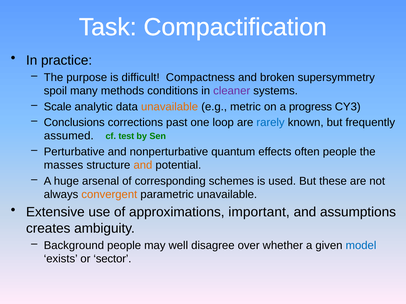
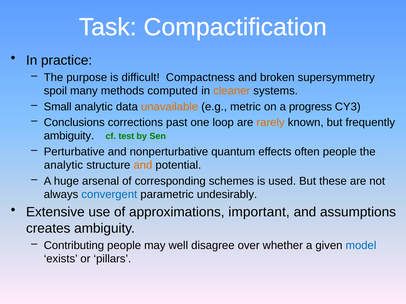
conditions: conditions -> computed (173, 91)
cleaner colour: purple -> orange (232, 91)
Scale: Scale -> Small (58, 107)
rarely colour: blue -> orange (271, 123)
assumed: assumed -> ambiguity (69, 136)
masses: masses -> analytic (63, 165)
convergent colour: orange -> blue (109, 195)
parametric unavailable: unavailable -> undesirably (227, 195)
Background: Background -> Contributing (74, 246)
sector: sector -> pillars (112, 259)
